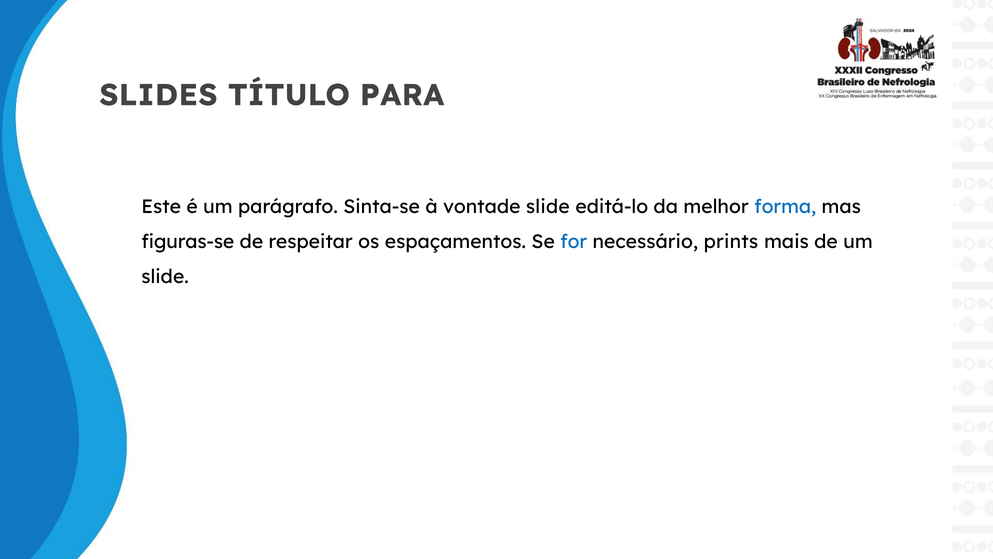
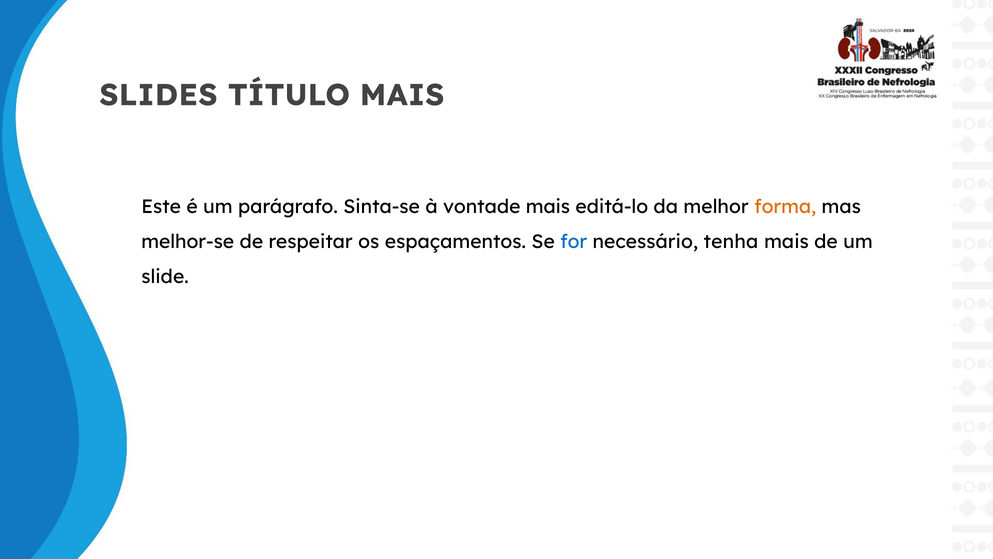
TÍTULO PARA: PARA -> MAIS (402, 95)
vontade slide: slide -> mais (548, 207)
forma colour: blue -> orange (785, 207)
figuras-se: figuras-se -> melhor-se (188, 242)
prints: prints -> tenha (731, 242)
